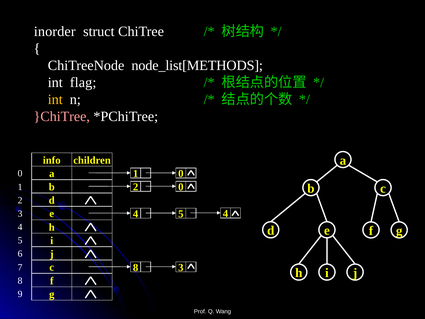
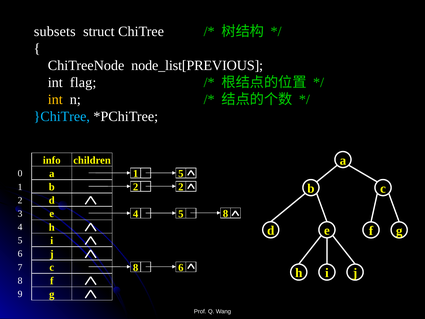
inorder: inorder -> subsets (55, 31)
node_list[METHODS: node_list[METHODS -> node_list[PREVIOUS (197, 65)
}ChiTree colour: pink -> light blue (62, 116)
1 0: 0 -> 5 (181, 174)
2 0: 0 -> 2 (181, 187)
5 4: 4 -> 8 (226, 214)
8 3: 3 -> 6 (181, 267)
